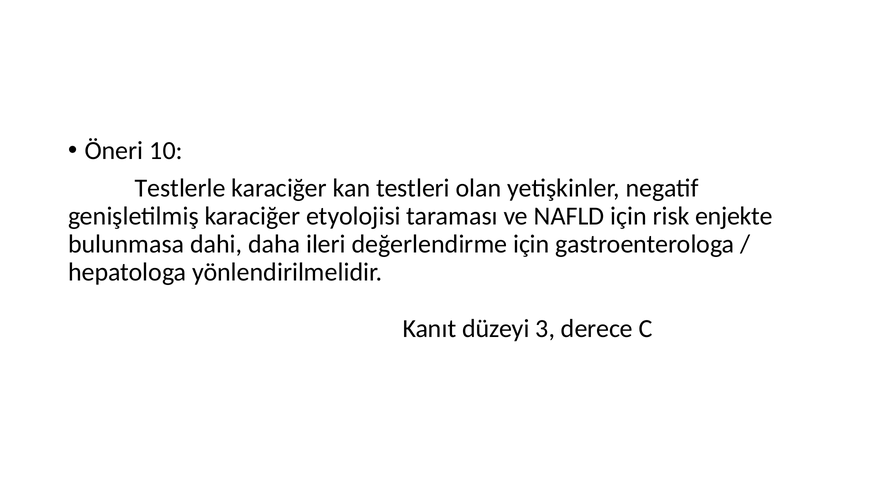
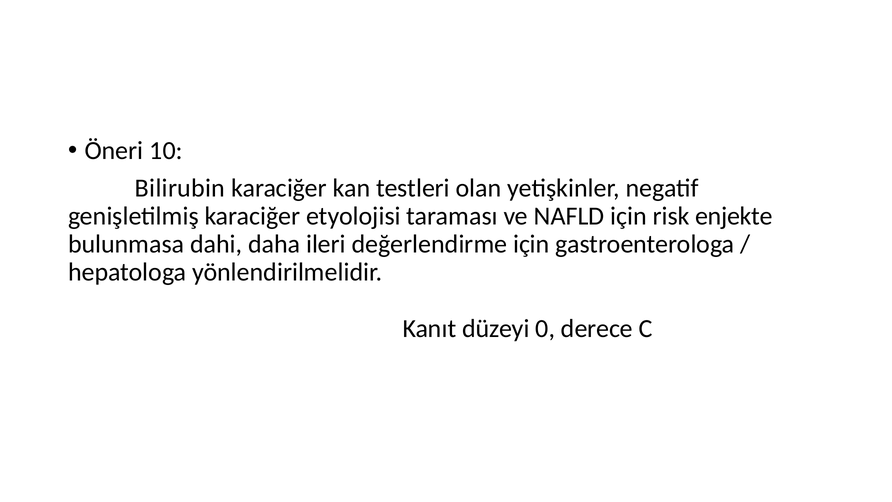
Testlerle: Testlerle -> Bilirubin (180, 188)
3: 3 -> 0 (545, 328)
